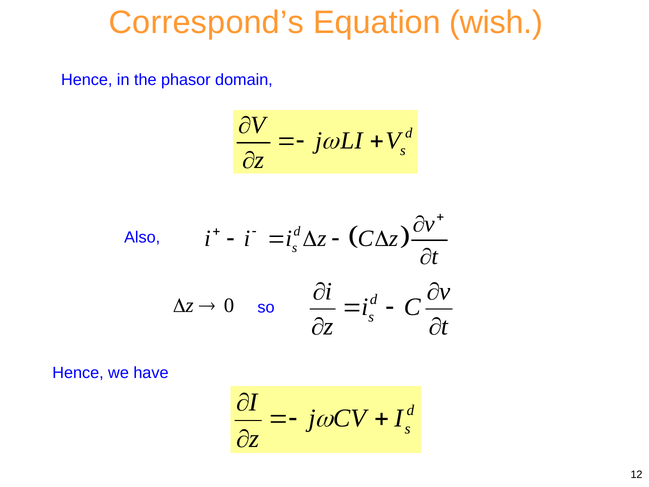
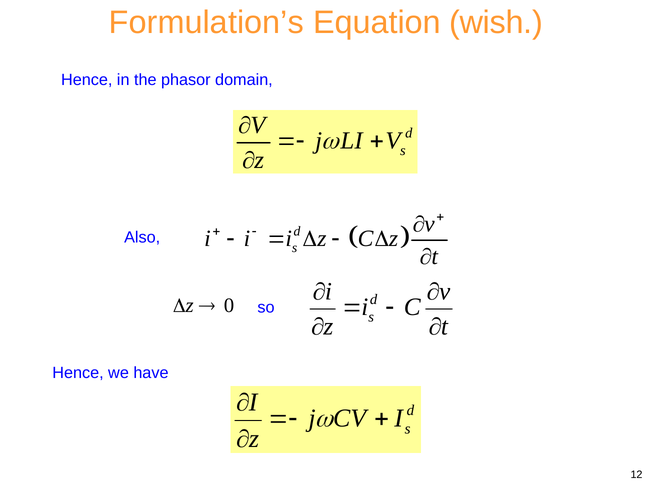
Correspond’s: Correspond’s -> Formulation’s (206, 23)
